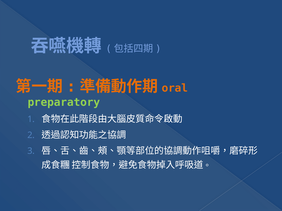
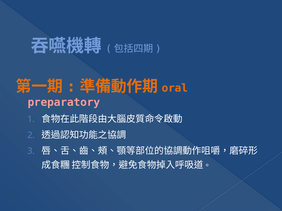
preparatory colour: light green -> pink (64, 102)
